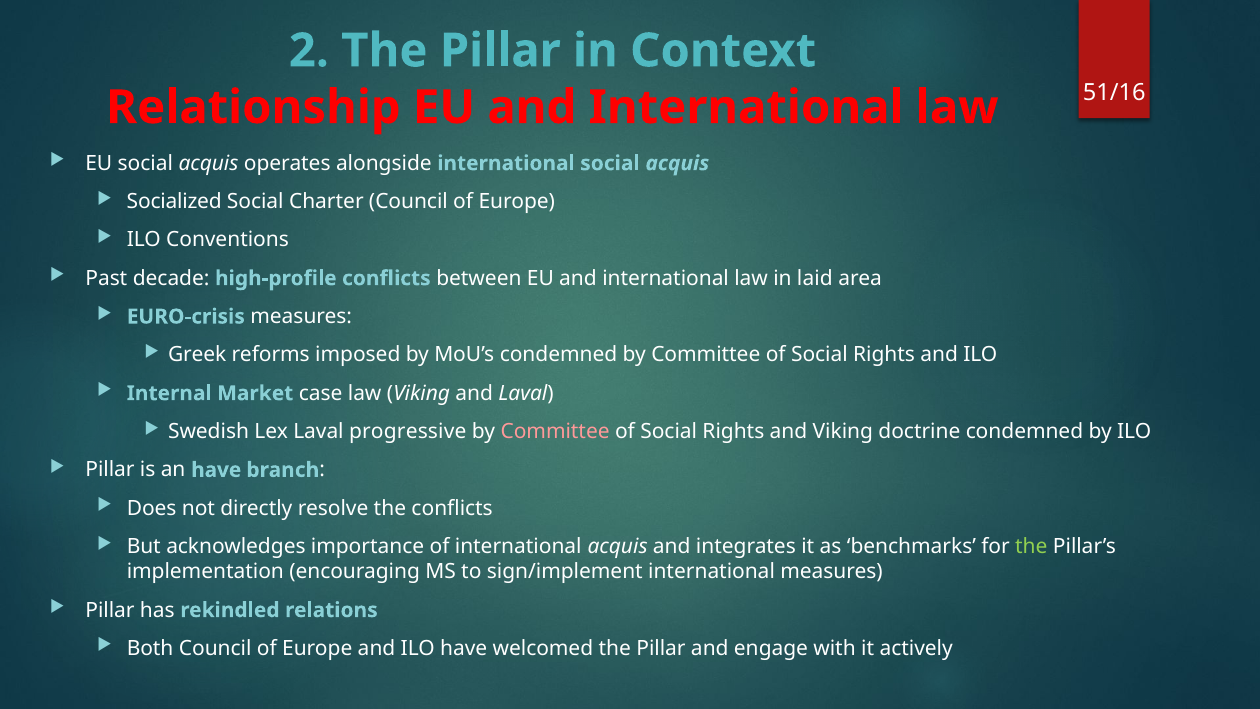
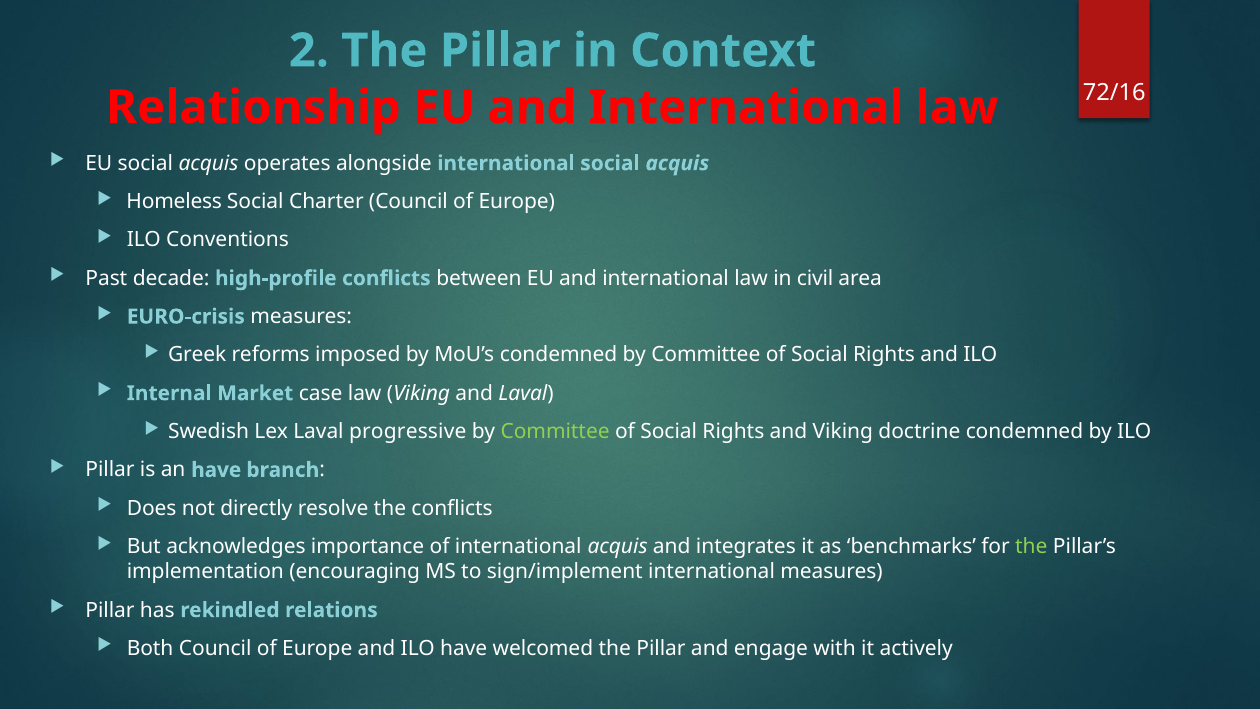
51/16: 51/16 -> 72/16 (1114, 93)
Socialized: Socialized -> Homeless (174, 202)
laid: laid -> civil (815, 278)
Committee colour: pink -> light green (555, 431)
